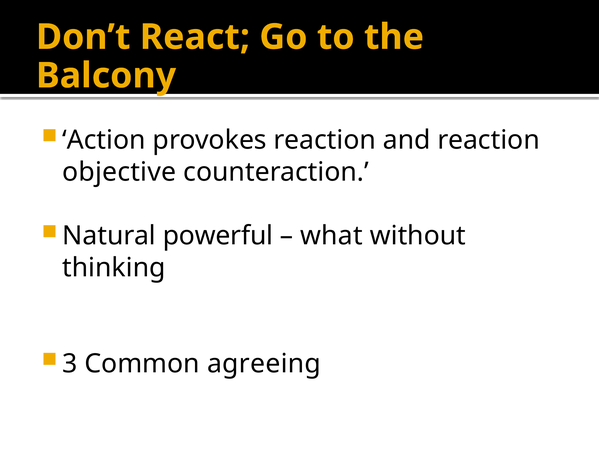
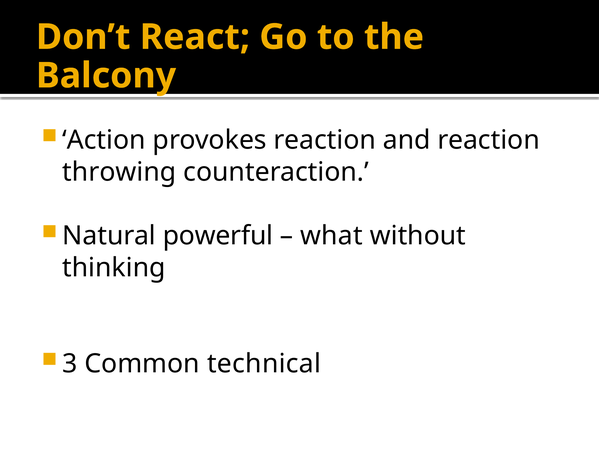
objective: objective -> throwing (119, 172)
agreeing: agreeing -> technical (264, 364)
